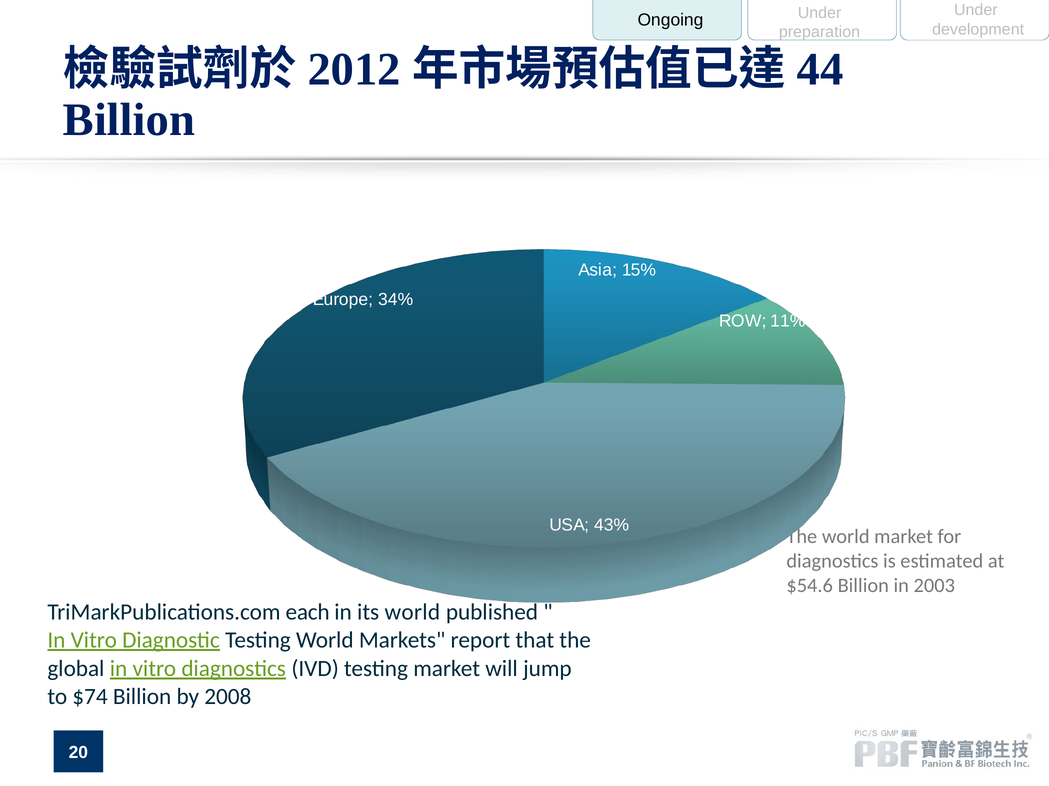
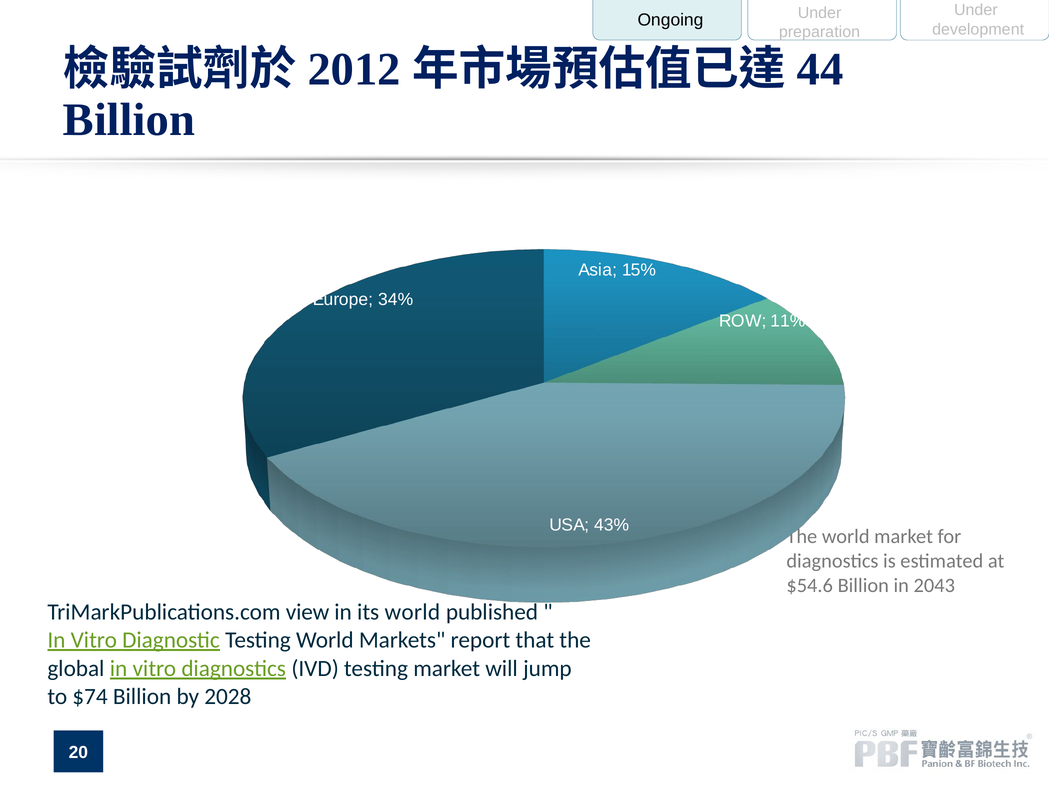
2003: 2003 -> 2043 (934, 586)
each: each -> view (308, 613)
2008: 2008 -> 2028 (228, 697)
